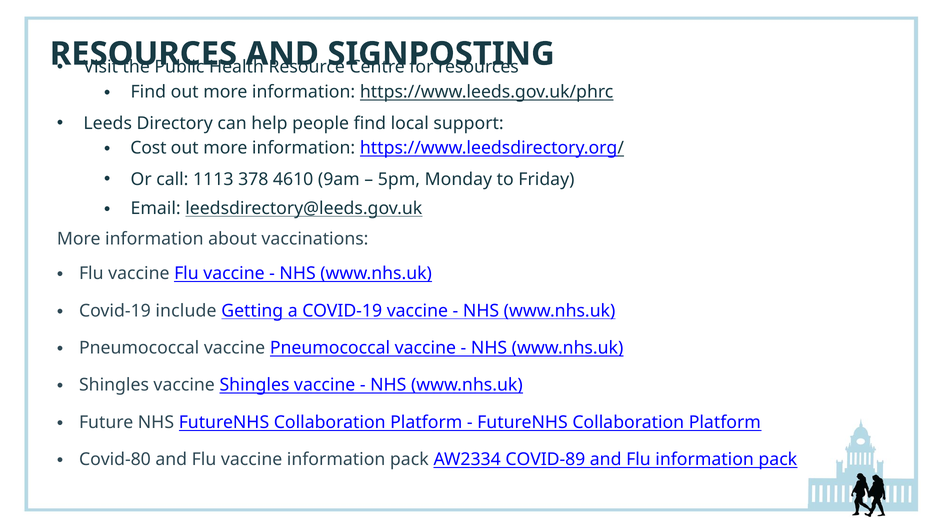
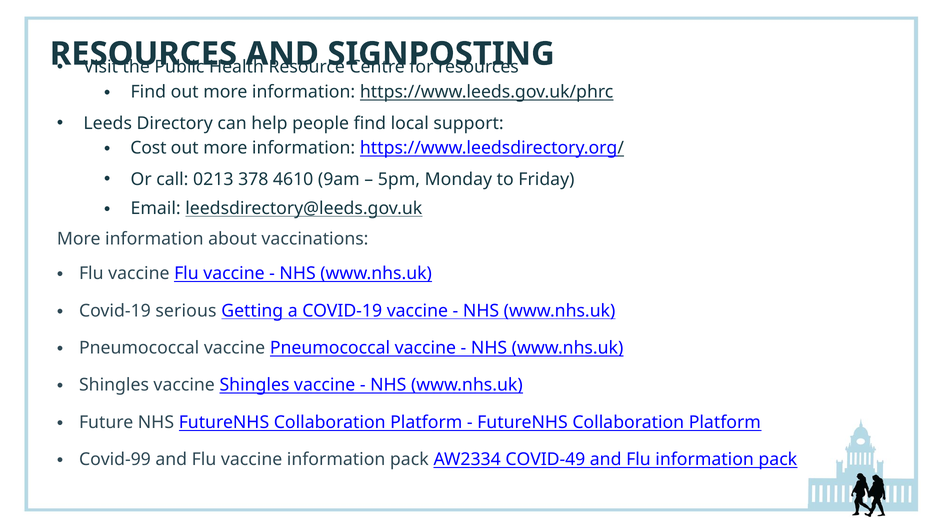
1113: 1113 -> 0213 (213, 180)
include: include -> serious (186, 311)
Covid-80: Covid-80 -> Covid-99 (115, 460)
COVID-89: COVID-89 -> COVID-49 (545, 460)
